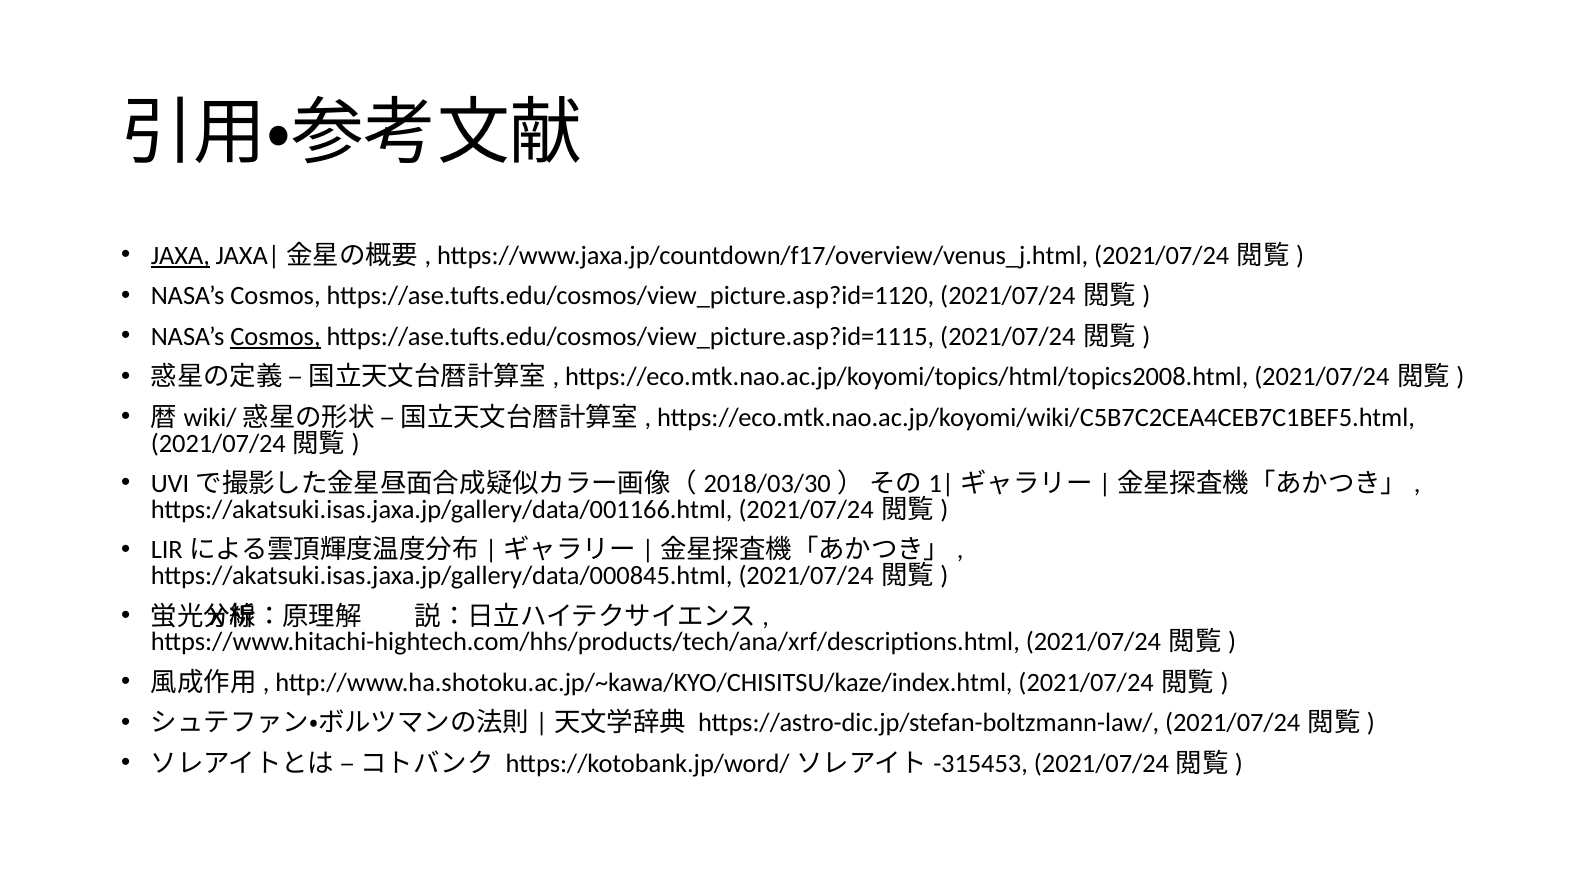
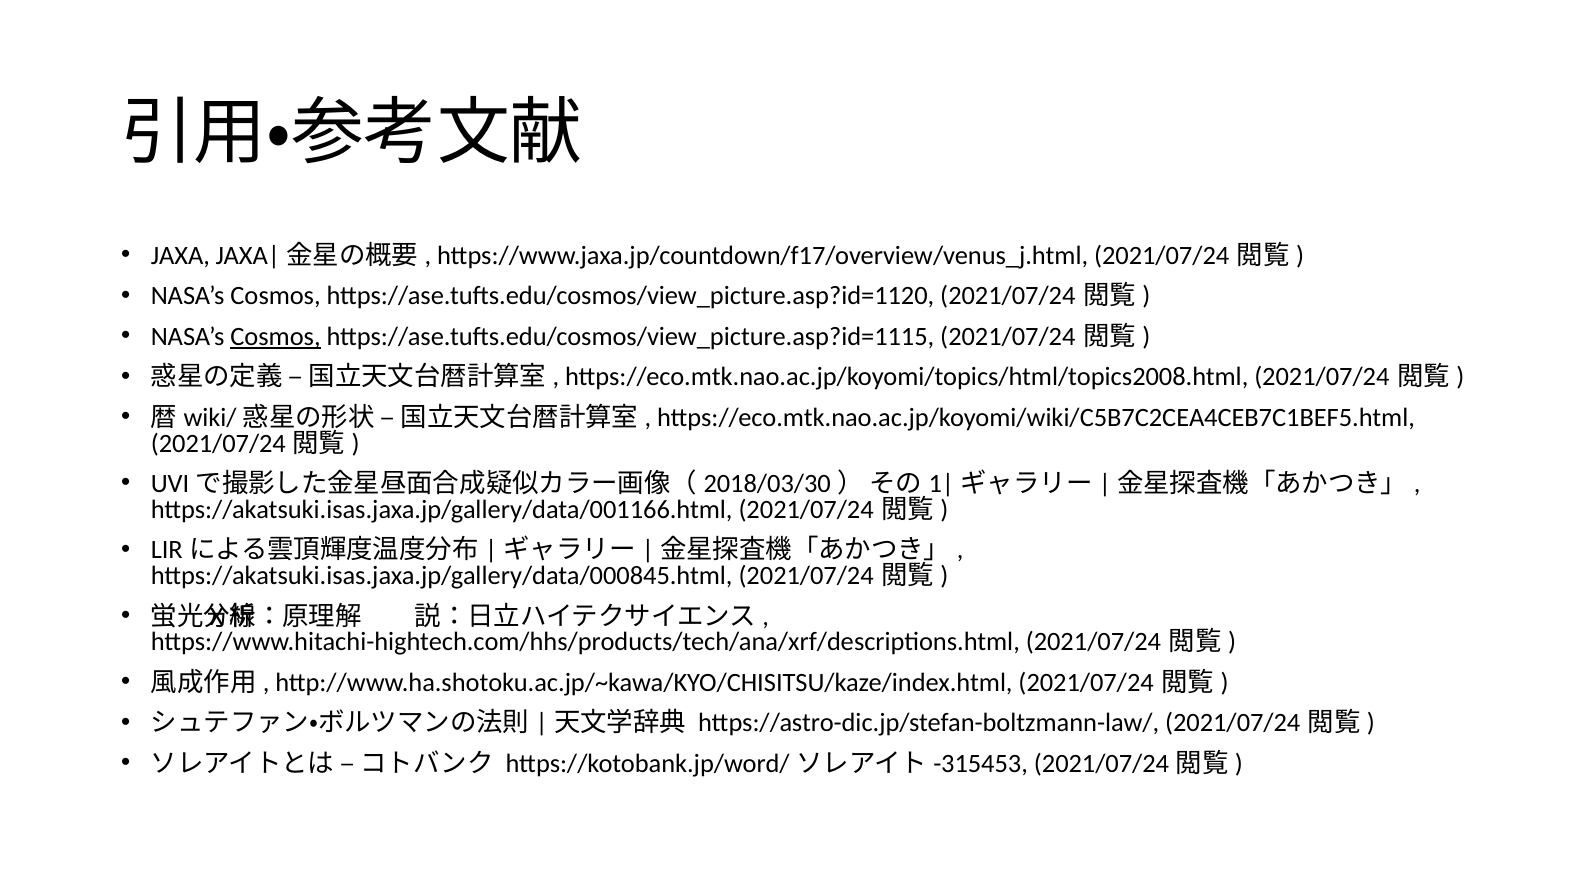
JAXA underline: present -> none (180, 256)
